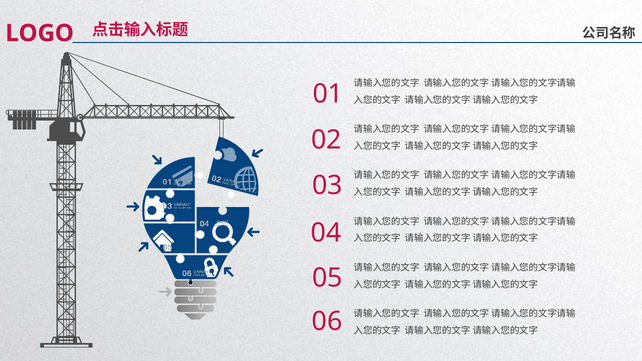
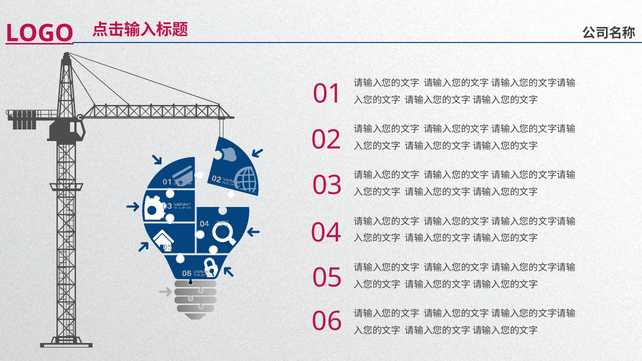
LOGO underline: none -> present (40, 33)
